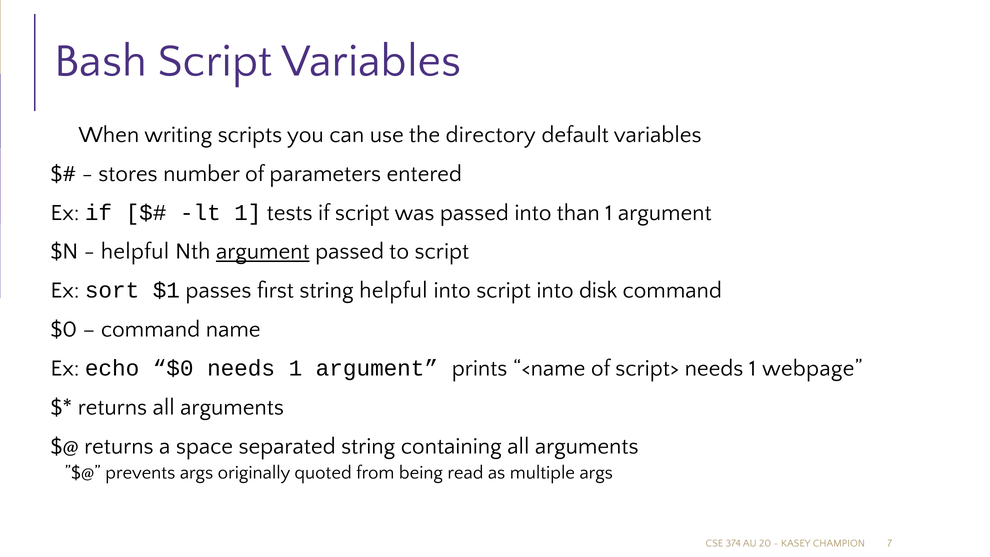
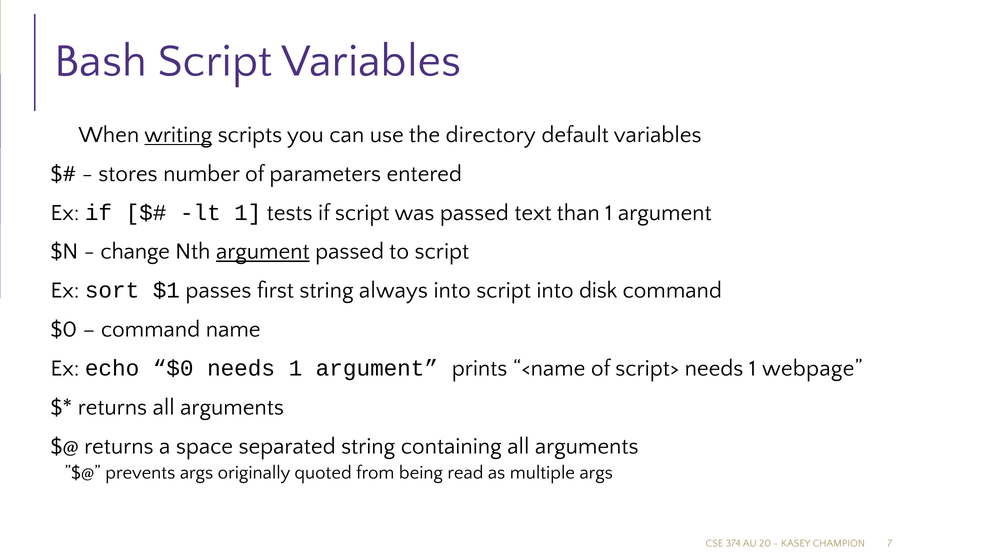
writing underline: none -> present (178, 135)
passed into: into -> text (533, 212)
helpful: helpful -> change (135, 251)
string helpful: helpful -> always (393, 290)
